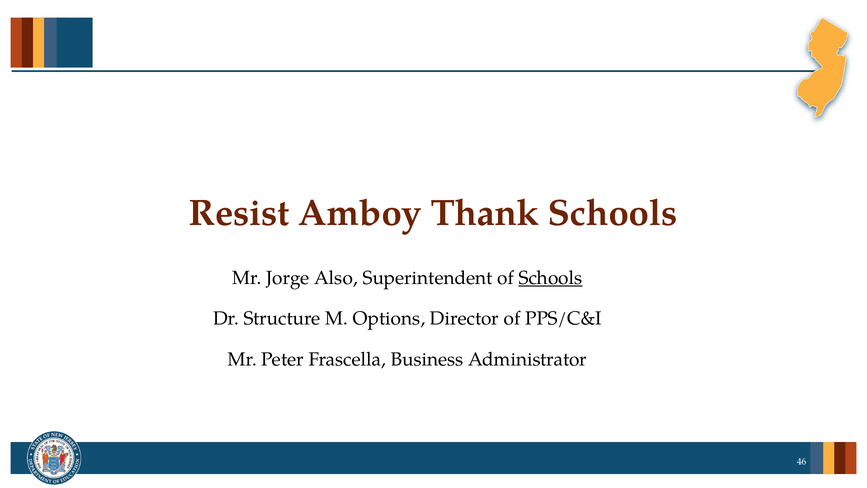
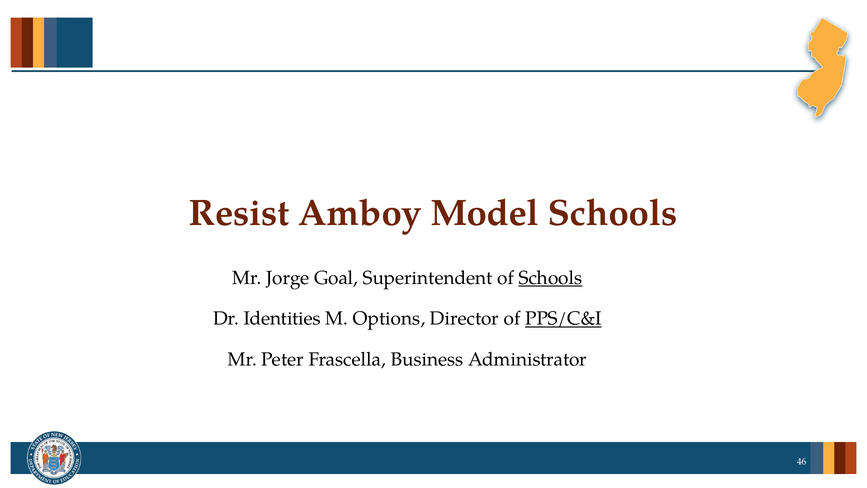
Thank: Thank -> Model (485, 213)
Also: Also -> Goal (336, 278)
Structure: Structure -> Identities (282, 318)
PPS/C&I underline: none -> present (563, 318)
